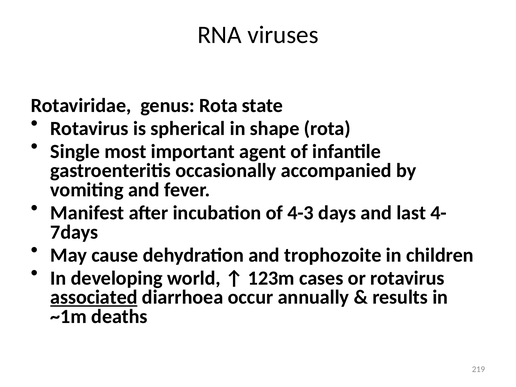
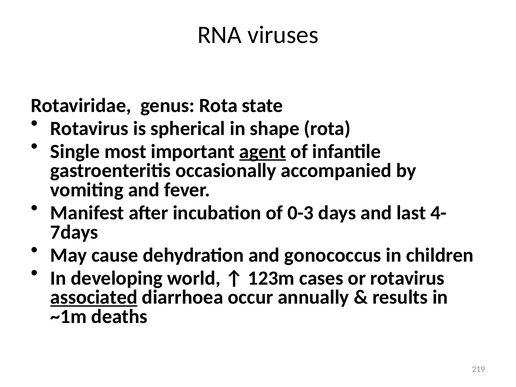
agent underline: none -> present (263, 151)
4-3: 4-3 -> 0-3 (301, 213)
trophozoite: trophozoite -> gonococcus (333, 255)
